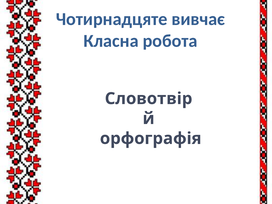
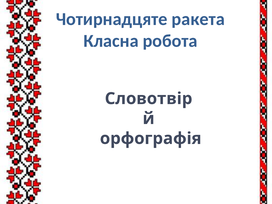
вивчає: вивчає -> ракета (198, 19)
